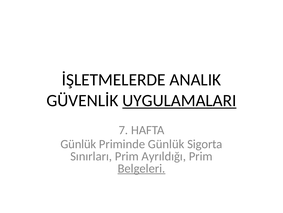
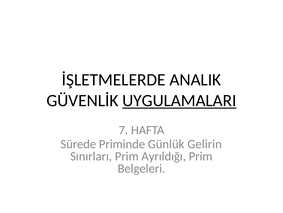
Günlük: Günlük -> Sürede (78, 144)
Sigorta: Sigorta -> Gelirin (205, 144)
Belgeleri underline: present -> none (141, 168)
